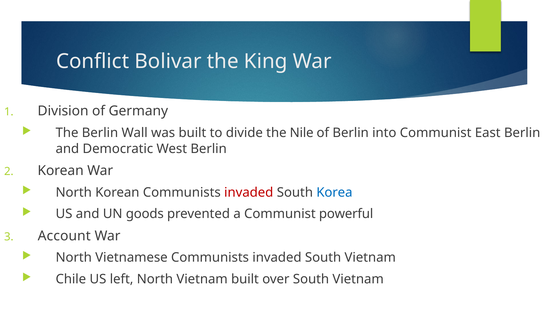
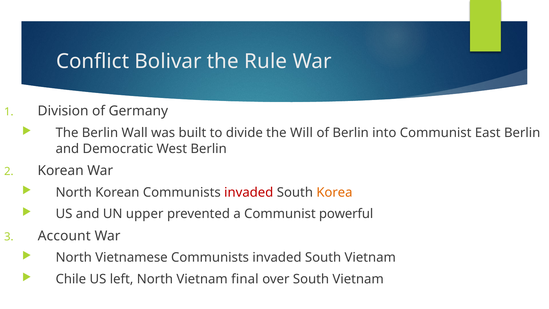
King: King -> Rule (266, 61)
Nile: Nile -> Will (302, 133)
Korea colour: blue -> orange (334, 192)
goods: goods -> upper (145, 214)
Vietnam built: built -> final (245, 279)
